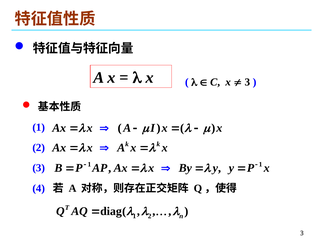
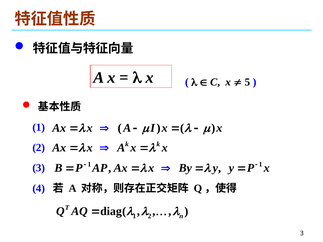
3: 3 -> 5 (247, 82)
